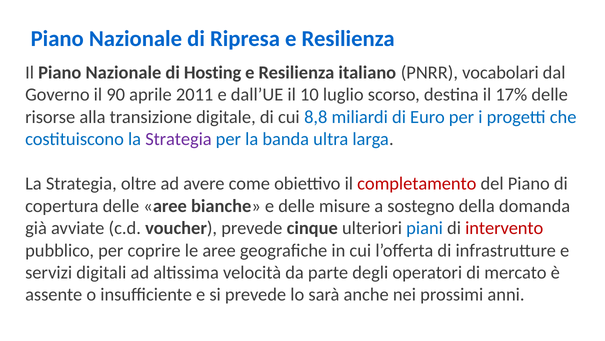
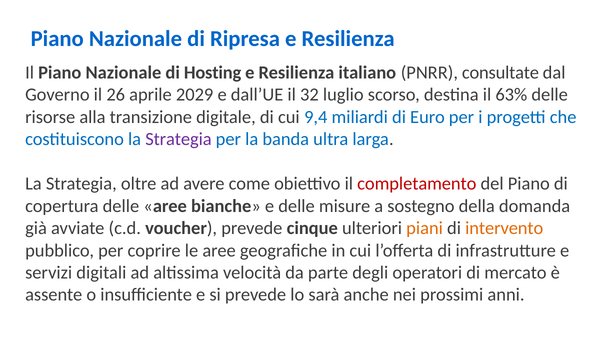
vocabolari: vocabolari -> consultate (500, 72)
90: 90 -> 26 (116, 95)
2011: 2011 -> 2029 (195, 95)
10: 10 -> 32 (309, 95)
17%: 17% -> 63% (511, 95)
8,8: 8,8 -> 9,4 (316, 117)
piani colour: blue -> orange (425, 228)
intervento colour: red -> orange (504, 228)
